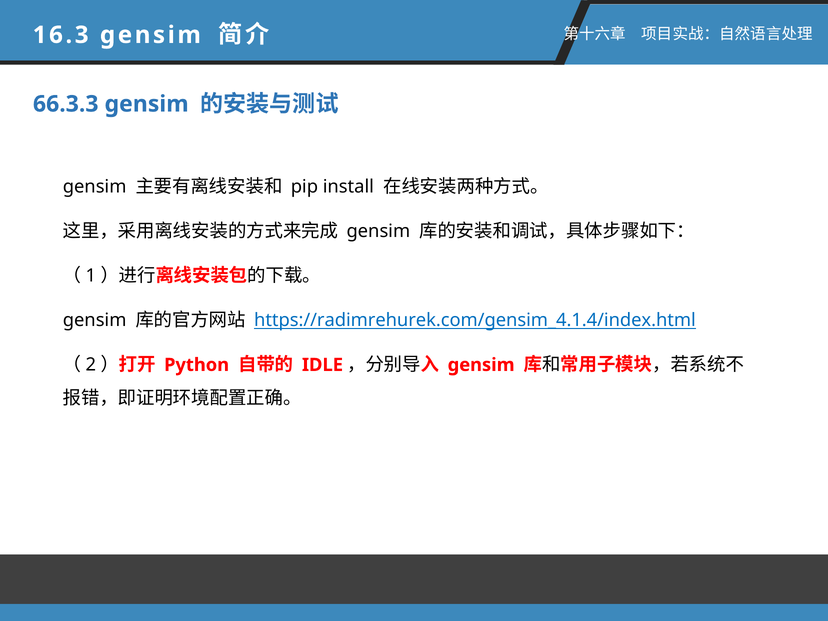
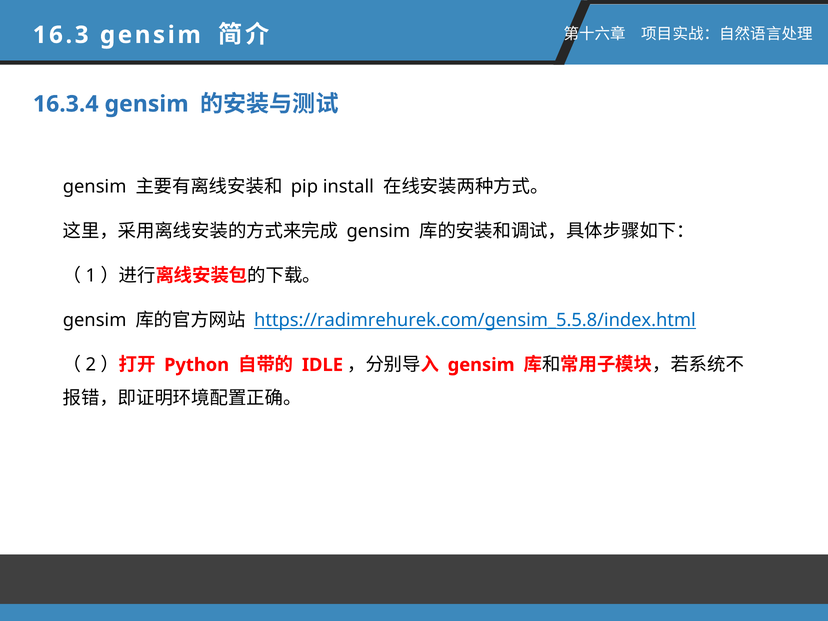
66.3.3: 66.3.3 -> 16.3.4 (66, 104)
https://radimrehurek.com/gensim_4.1.4/index.html: https://radimrehurek.com/gensim_4.1.4/index.html -> https://radimrehurek.com/gensim_5.5.8/index.html (475, 320)
